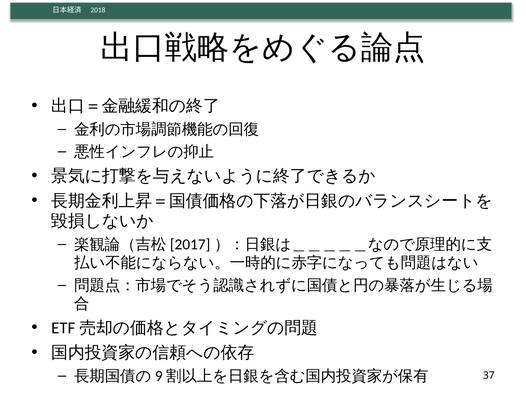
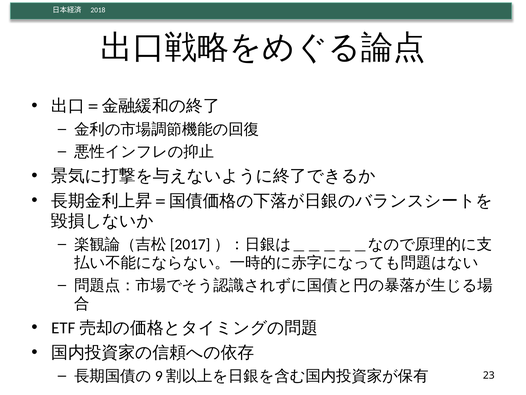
37: 37 -> 23 (489, 375)
